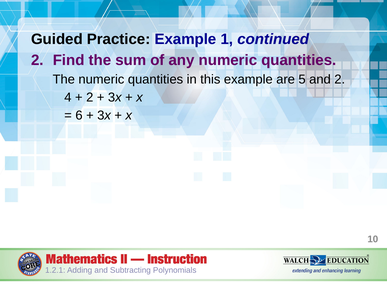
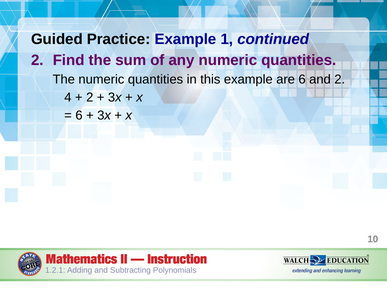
are 5: 5 -> 6 (302, 79)
